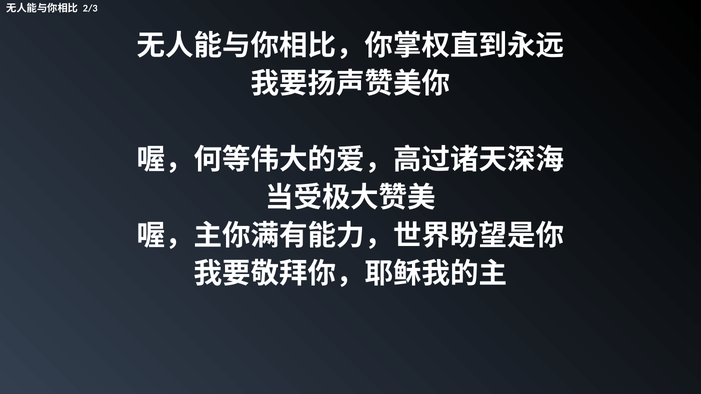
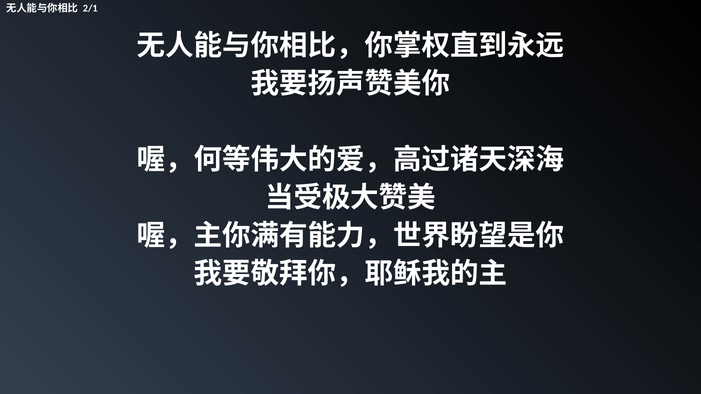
2/3: 2/3 -> 2/1 (90, 9)
